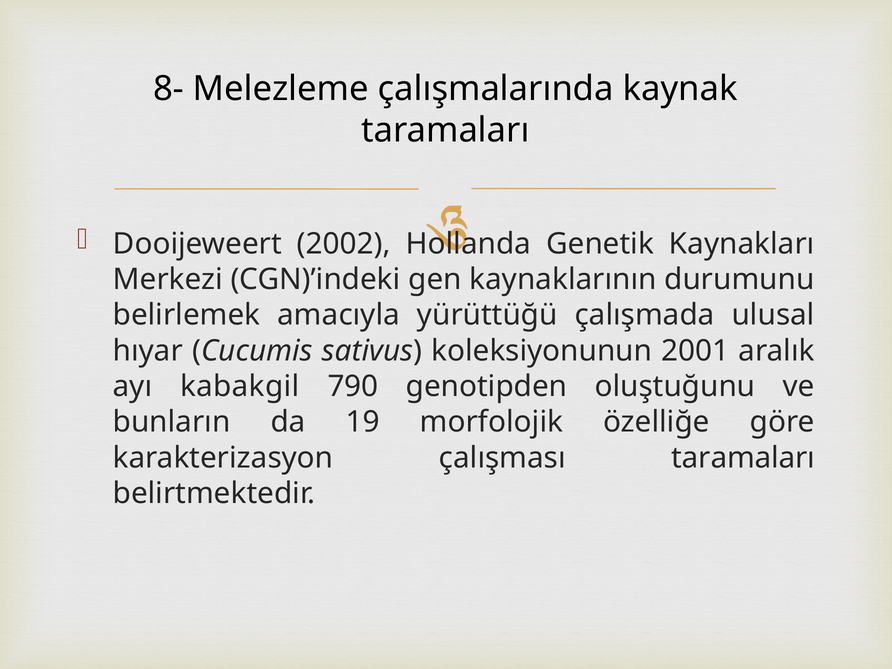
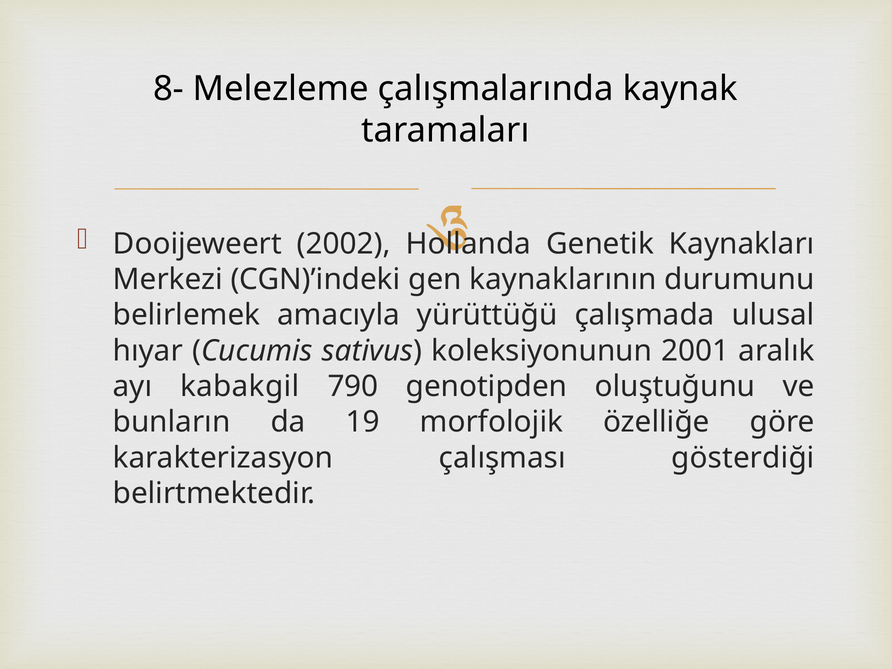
çalışması taramaları: taramaları -> gösterdiği (743, 458)
